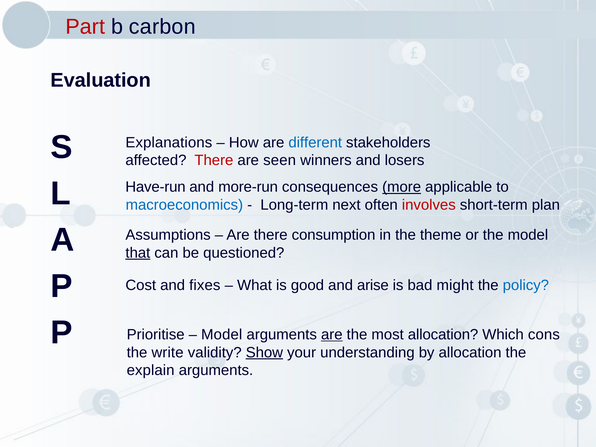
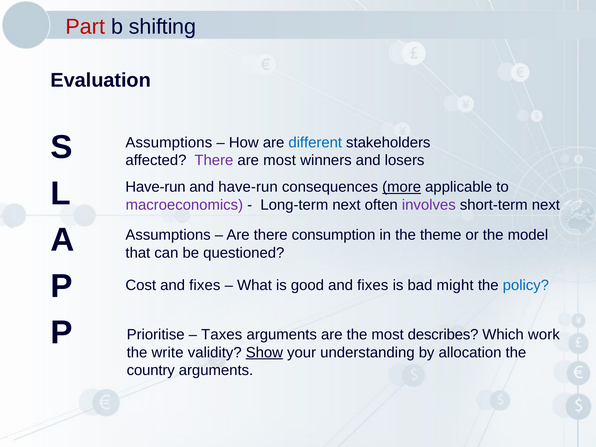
carbon: carbon -> shifting (163, 27)
Explanations: Explanations -> Assumptions (169, 143)
There colour: red -> purple (214, 160)
are seen: seen -> most (280, 160)
and more-run: more-run -> have-run (248, 187)
macroeconomics colour: blue -> purple (184, 205)
involves colour: red -> purple (429, 205)
short-term plan: plan -> next (546, 205)
that underline: present -> none (138, 253)
good and arise: arise -> fixes (373, 285)
Model: Model -> Taxes (222, 335)
are underline: present -> none (332, 335)
most allocation: allocation -> describes (443, 335)
cons: cons -> work (544, 335)
explain: explain -> country (151, 370)
